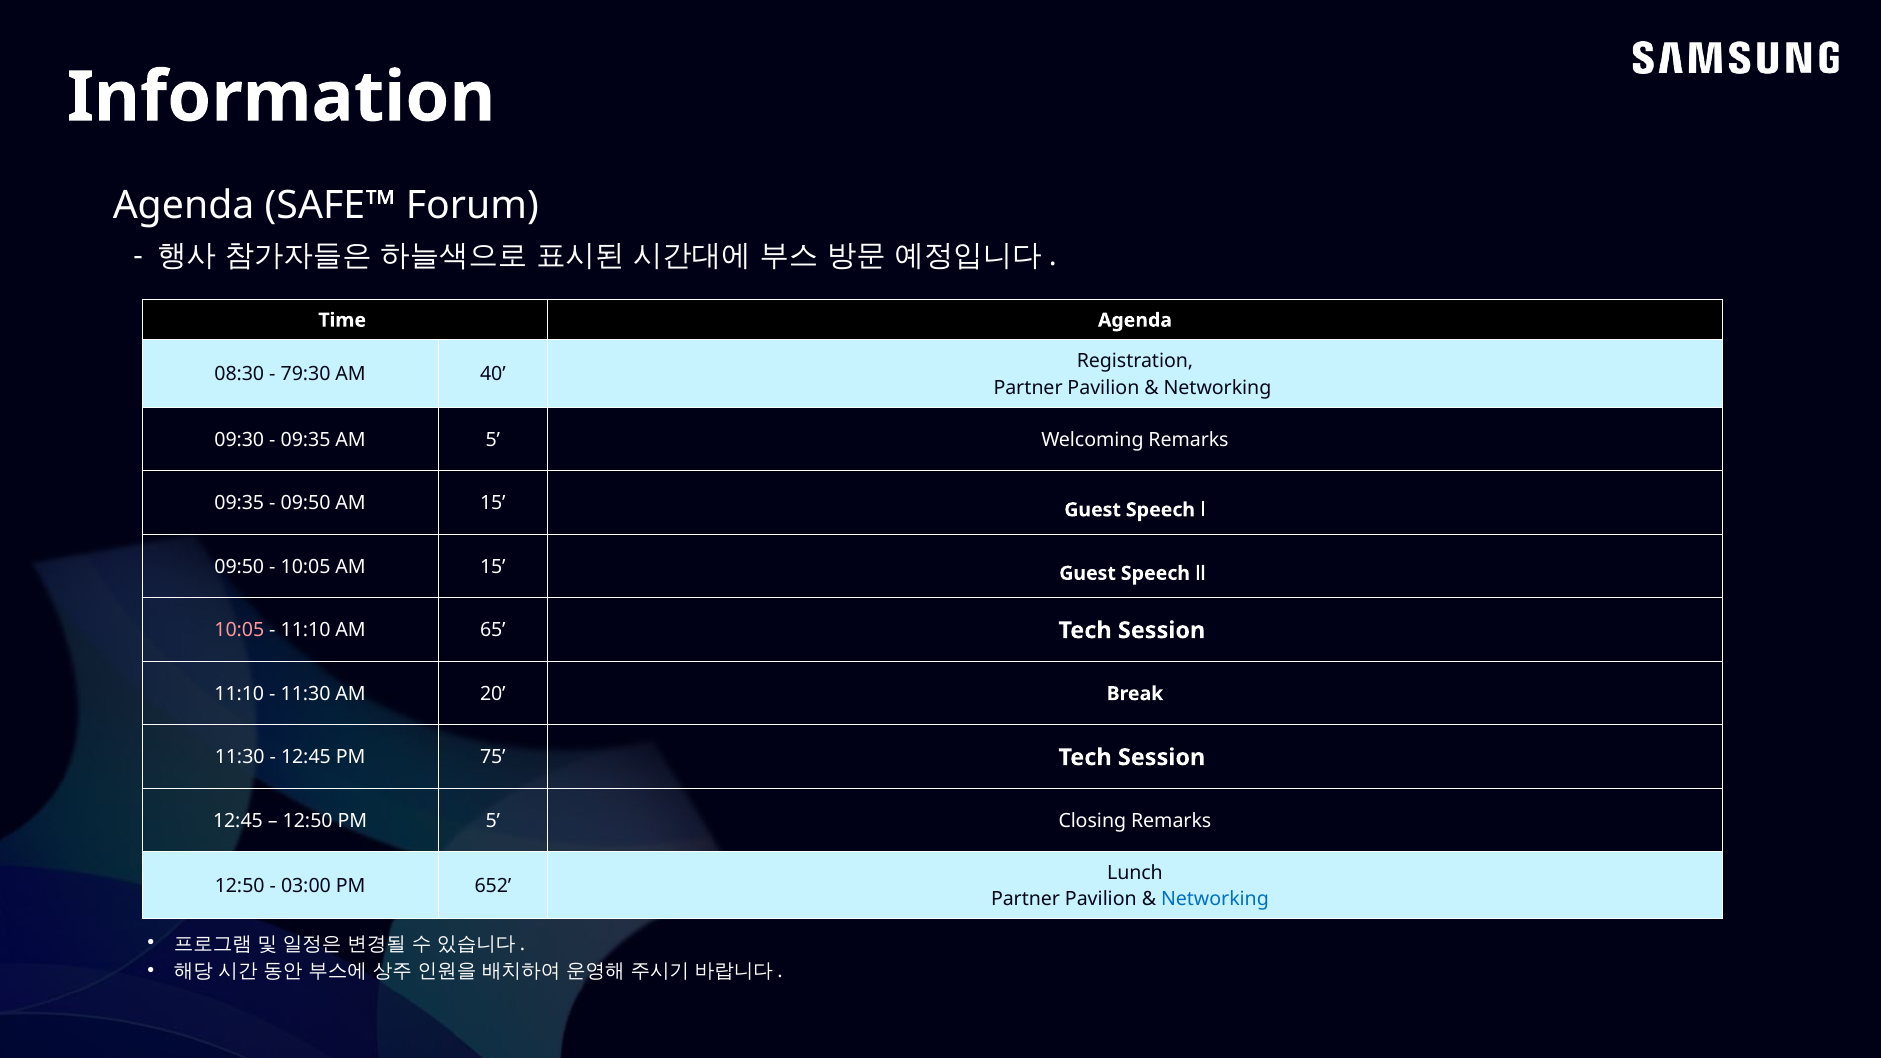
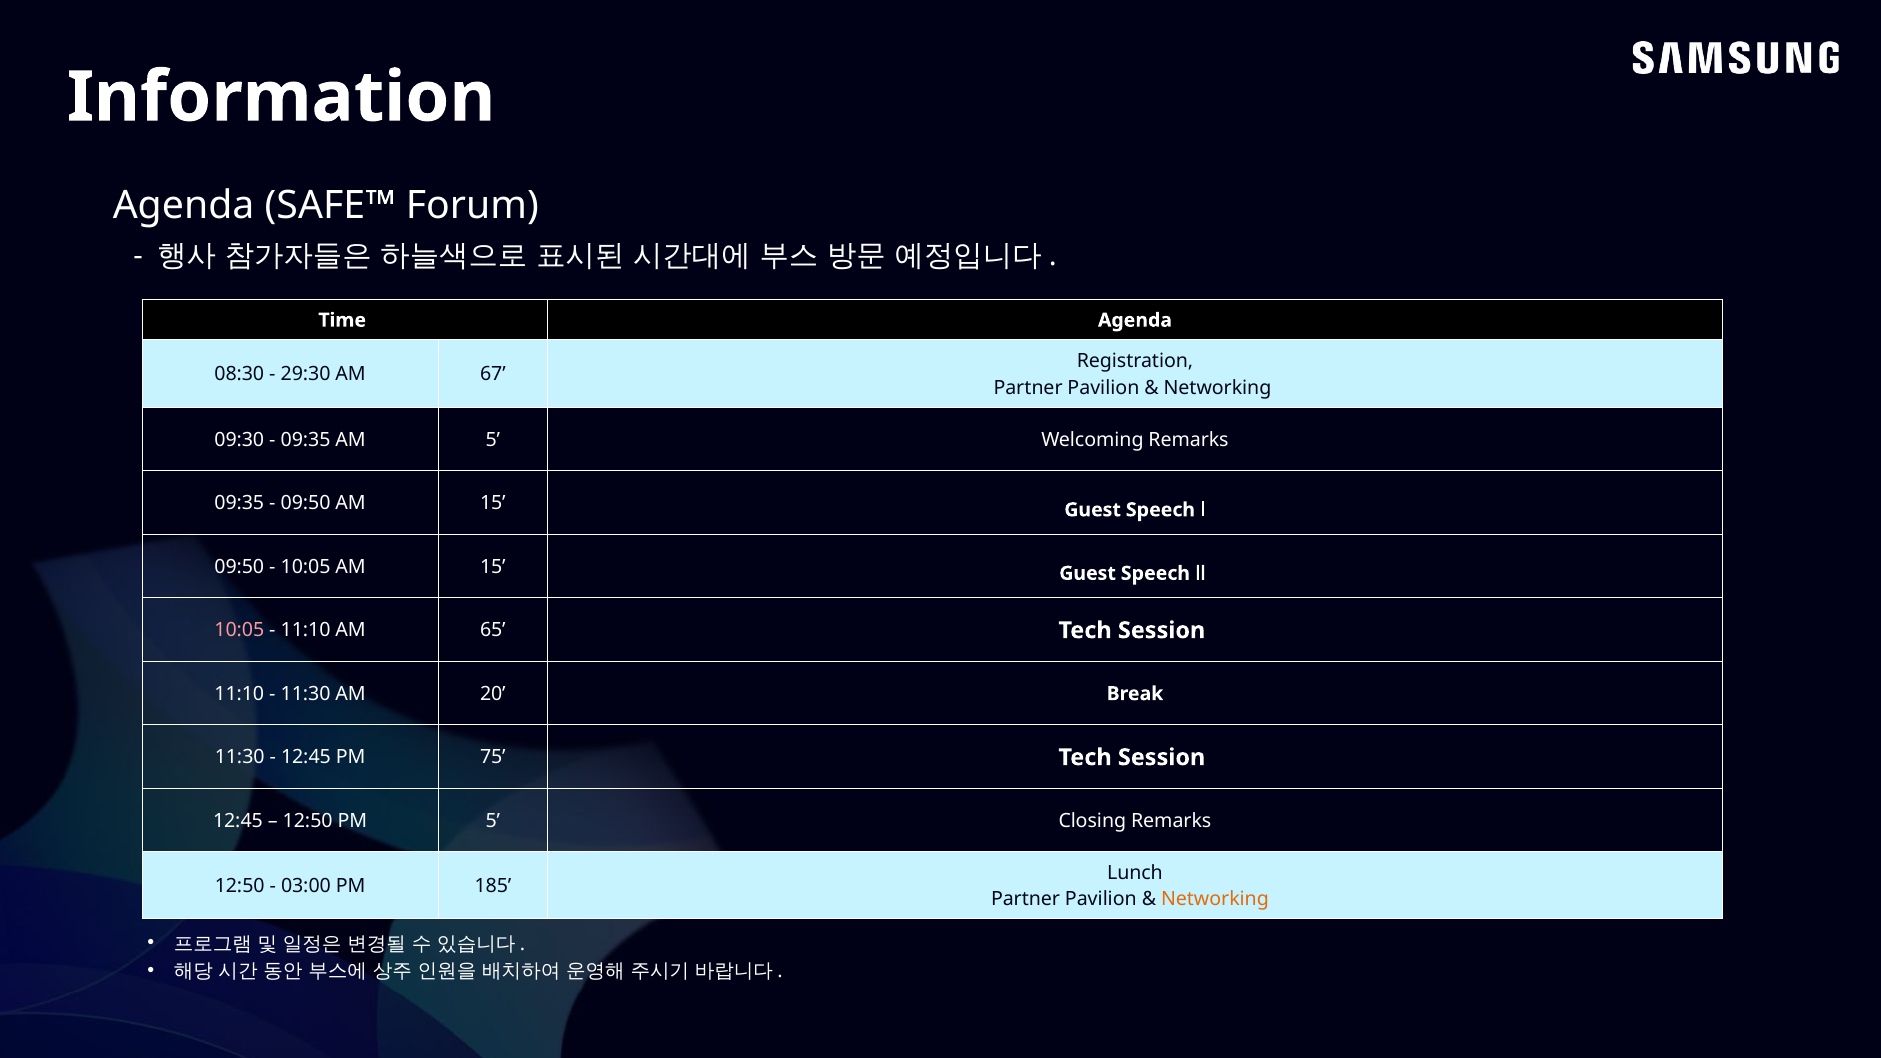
79:30: 79:30 -> 29:30 (306, 374)
40: 40 -> 67 (493, 374)
652: 652 -> 185 (493, 886)
Networking colour: blue -> orange (1215, 899)
